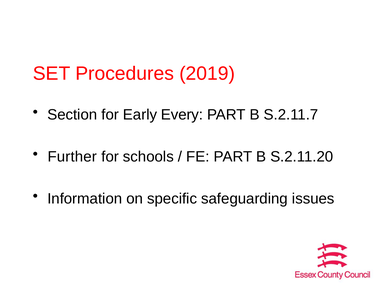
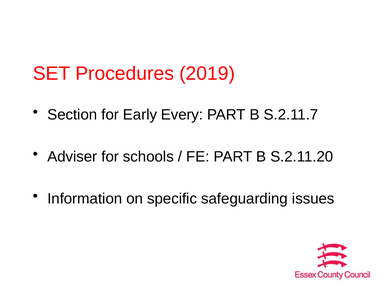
Further: Further -> Adviser (72, 157)
